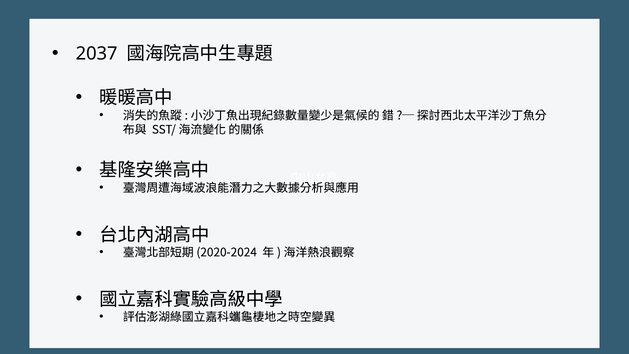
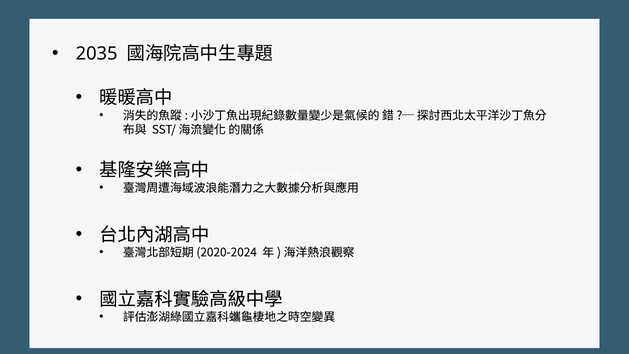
2037: 2037 -> 2035 (97, 54)
